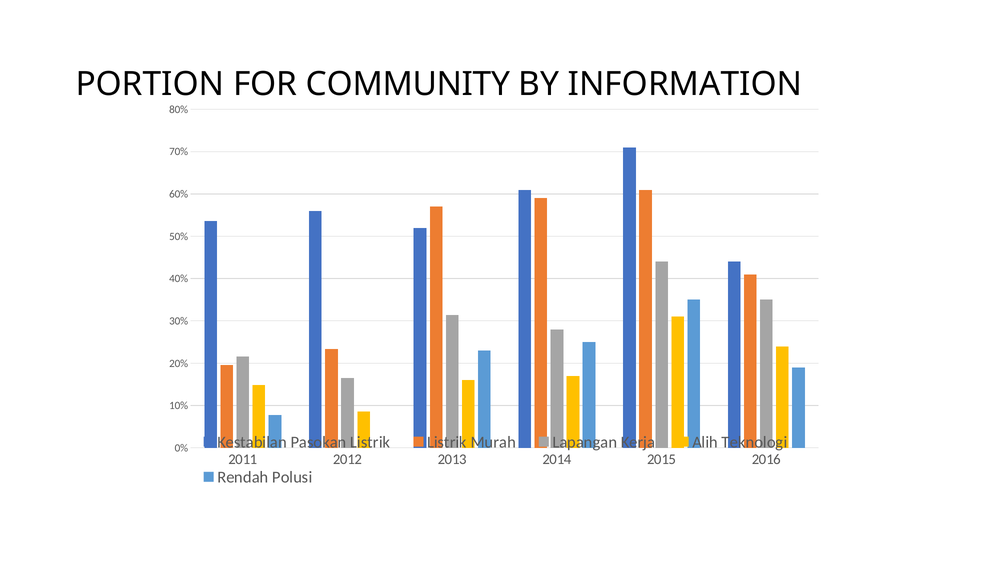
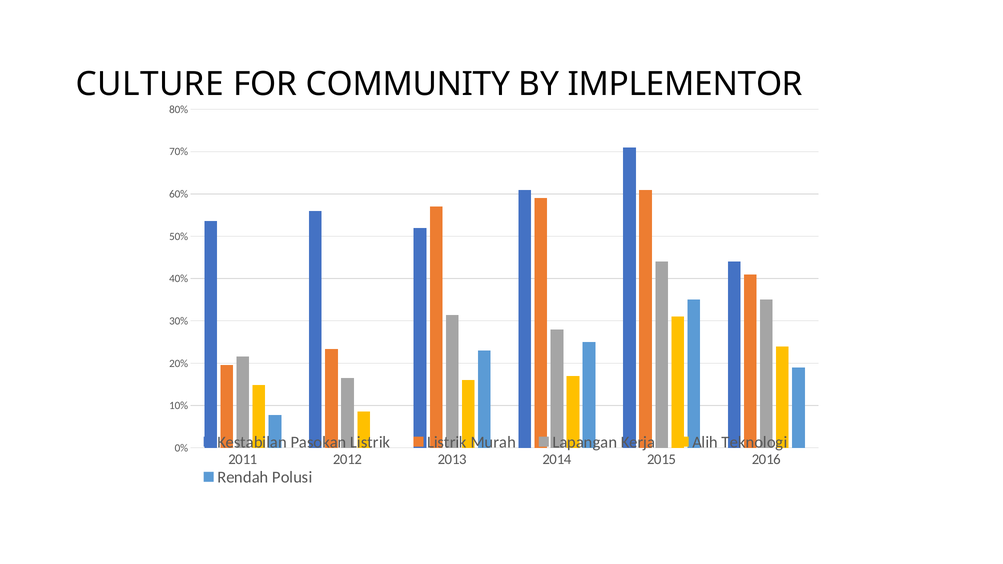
PORTION: PORTION -> CULTURE (150, 84)
INFORMATION: INFORMATION -> IMPLEMENTOR (685, 84)
